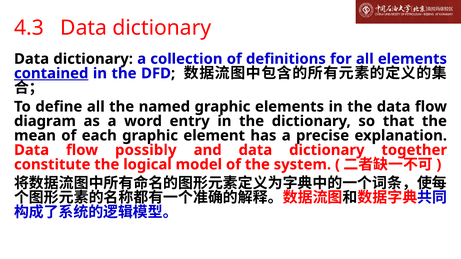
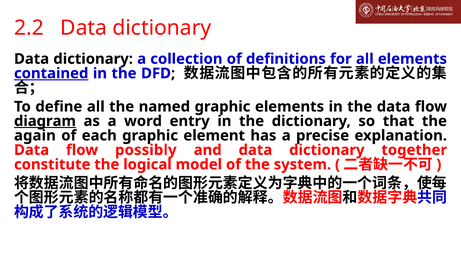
4.3: 4.3 -> 2.2 (29, 28)
diagram underline: none -> present (45, 121)
mean: mean -> again (35, 136)
